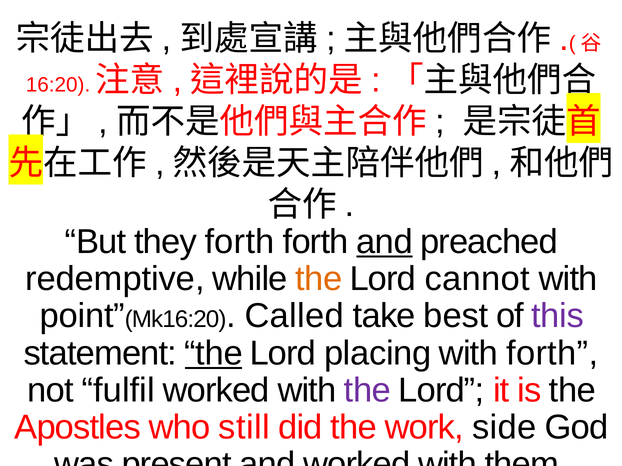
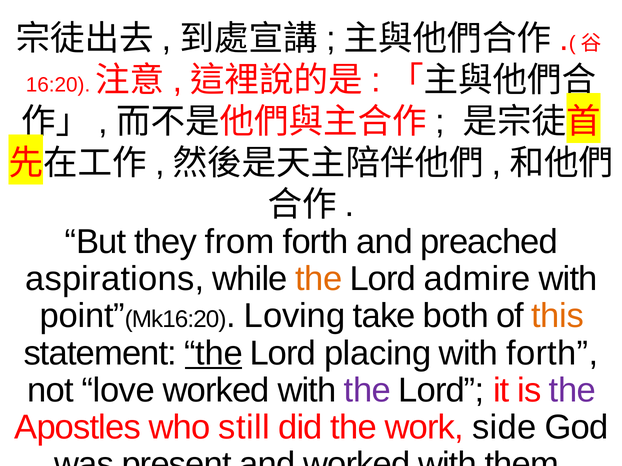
they forth: forth -> from (240, 242)
and underline: present -> none (384, 242)
redemptive: redemptive -> aspirations (115, 279)
cannot: cannot -> admire (477, 279)
Called: Called -> Loving (295, 316)
best: best -> both (456, 316)
this colour: purple -> orange (558, 316)
fulfil: fulfil -> love (118, 391)
the colour: black -> purple (573, 391)
